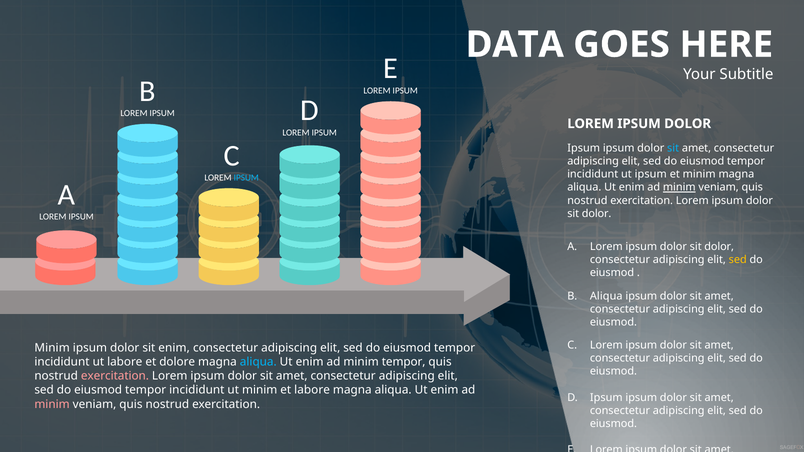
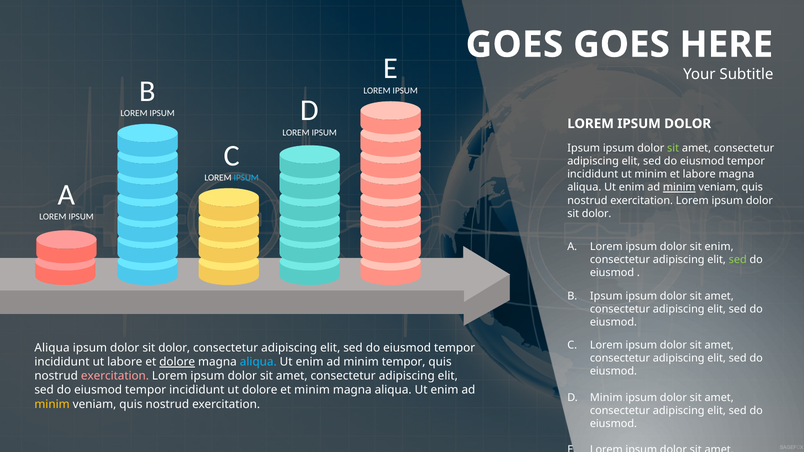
DATA: DATA -> GOES (514, 45)
sit colour: light blue -> light green (673, 148)
ut ipsum: ipsum -> minim (651, 174)
et minim: minim -> labore (699, 174)
dolor: dolor -> enim (719, 247)
sed colour: yellow -> light green (738, 260)
B Aliqua: Aliqua -> Ipsum (606, 296)
Minim: Minim -> Aliqua (52, 348)
enim: enim -> dolor (174, 348)
dolore underline: none -> present (177, 362)
ut minim: minim -> dolore (260, 390)
et labore: labore -> minim (312, 390)
D Ipsum: Ipsum -> Minim (606, 398)
minim colour: pink -> yellow (52, 404)
